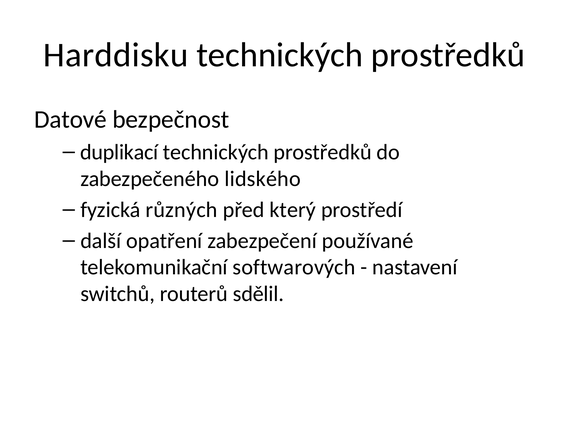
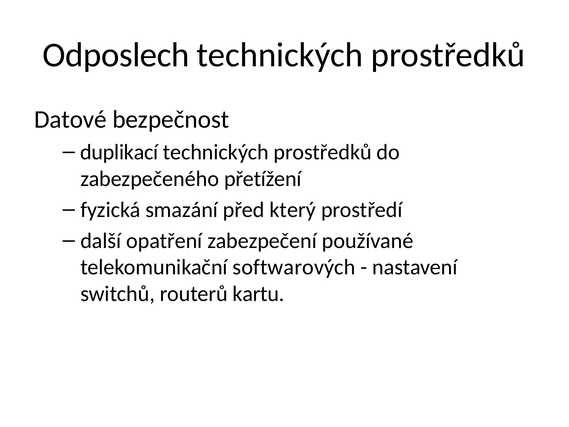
Harddisku: Harddisku -> Odposlech (116, 55)
lidského: lidského -> přetížení (263, 179)
různých: různých -> smazání (182, 210)
sdělil: sdělil -> kartu (258, 294)
